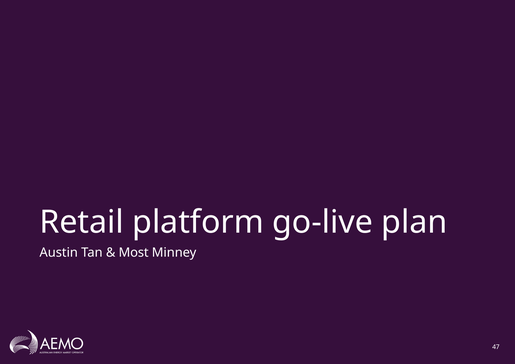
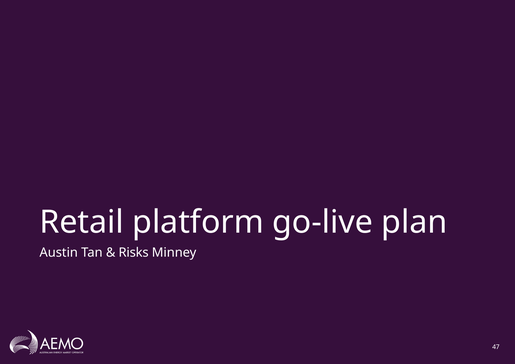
Most: Most -> Risks (134, 253)
